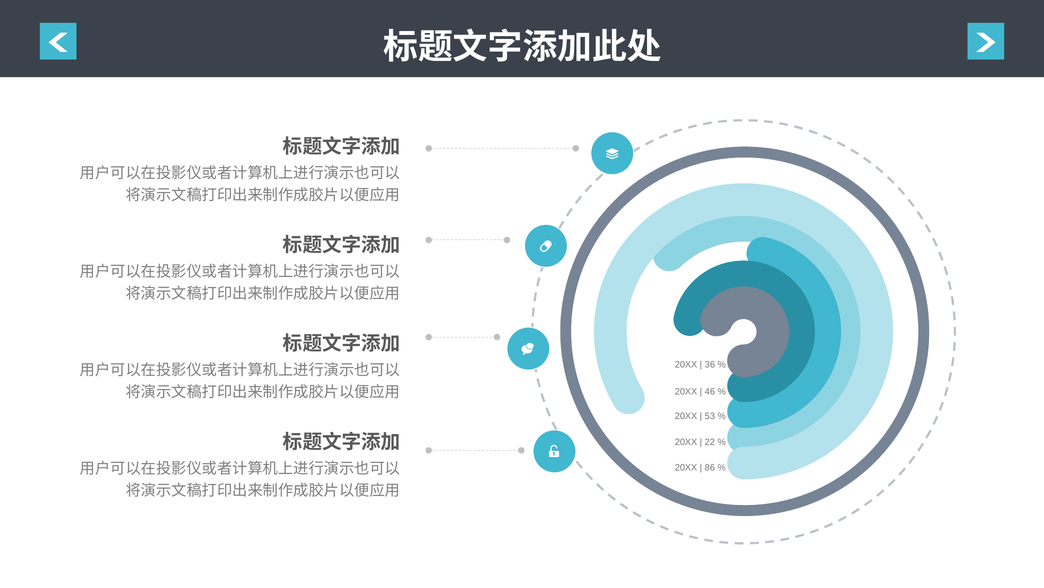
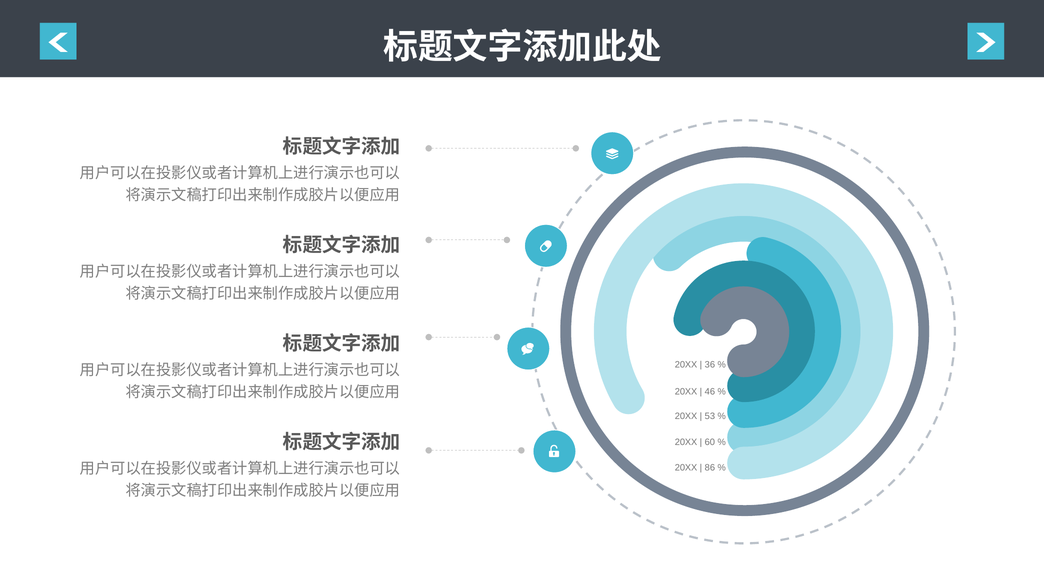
22: 22 -> 60 (710, 442)
